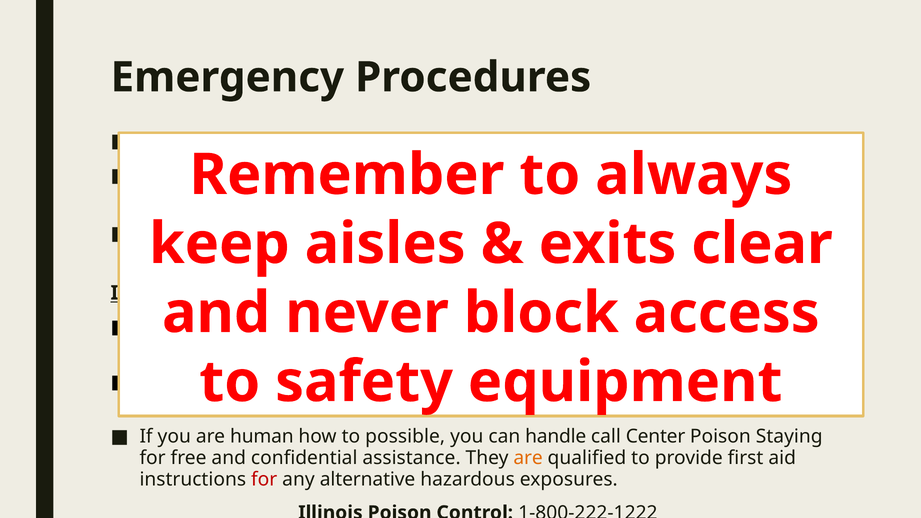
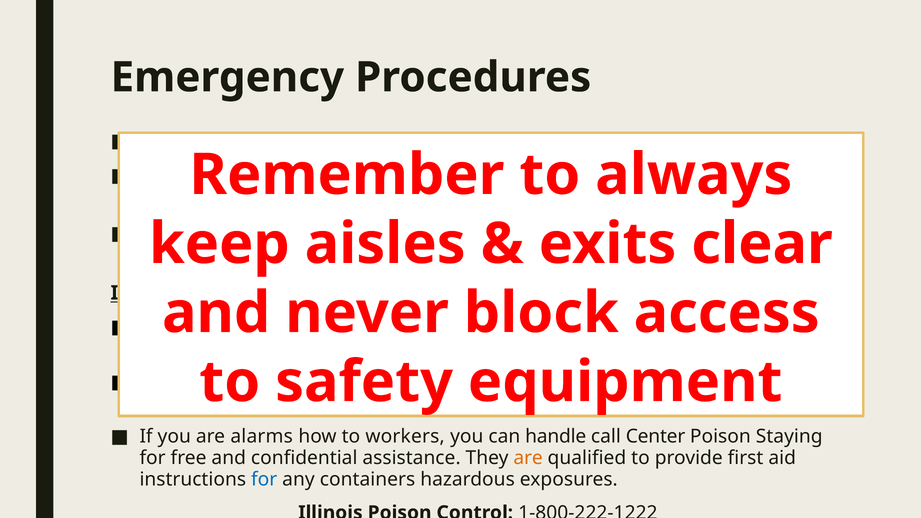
human: human -> alarms (262, 436)
possible: possible -> workers (405, 436)
for colour: red -> blue (264, 480)
alternative: alternative -> containers (367, 480)
